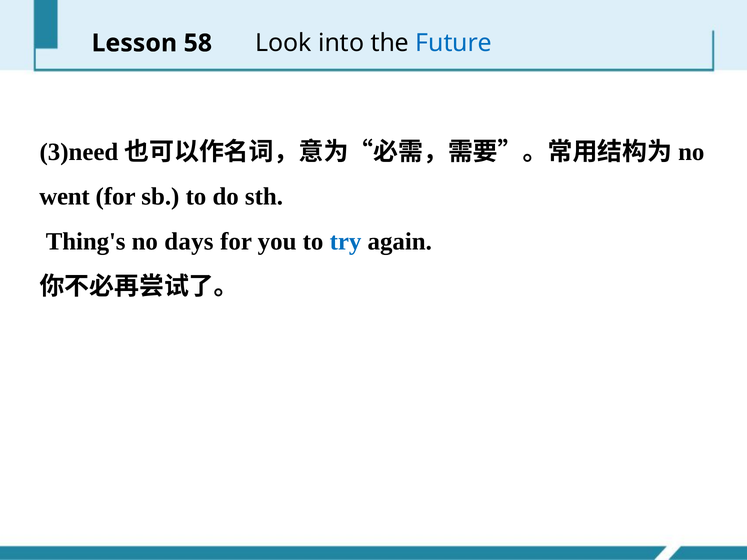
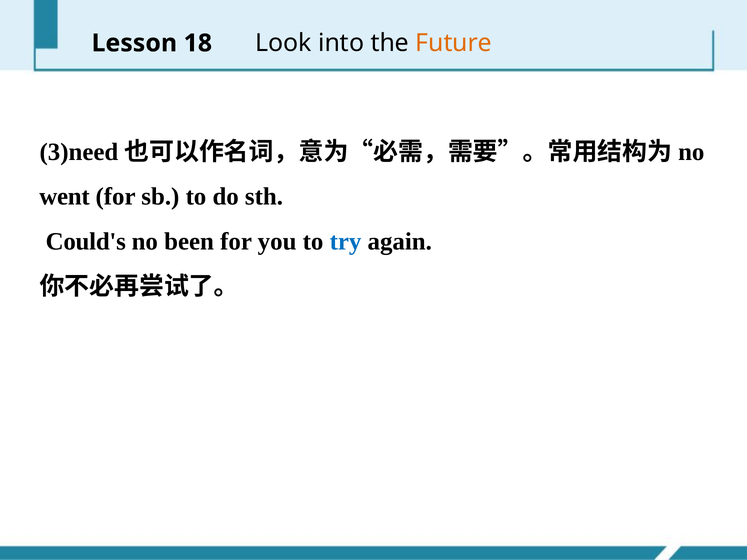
58: 58 -> 18 (198, 43)
Future colour: blue -> orange (454, 43)
Thing's: Thing's -> Could's (86, 242)
days: days -> been (189, 242)
